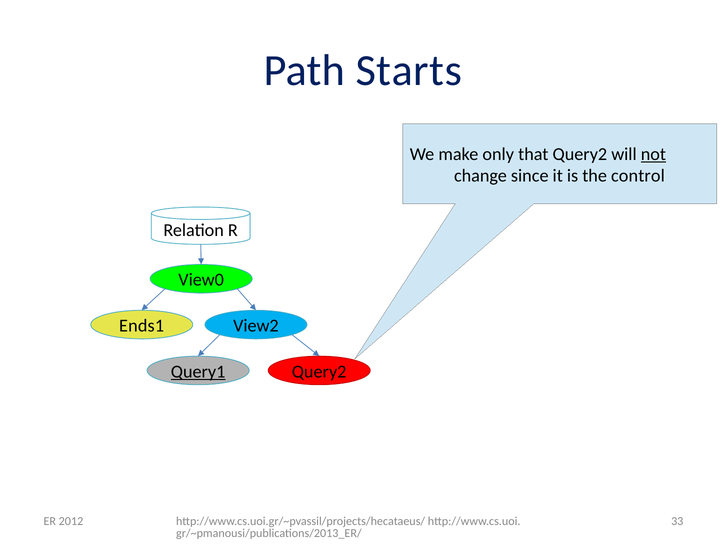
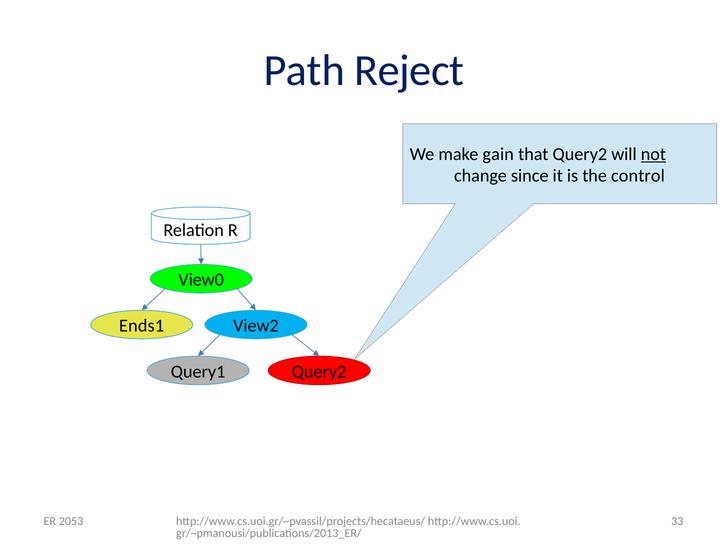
Starts: Starts -> Reject (409, 70)
only: only -> gain (498, 154)
Query1 underline: present -> none (198, 371)
2012: 2012 -> 2053 (71, 521)
